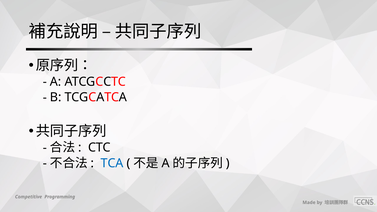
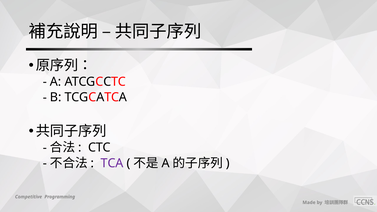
TCA colour: blue -> purple (112, 163)
